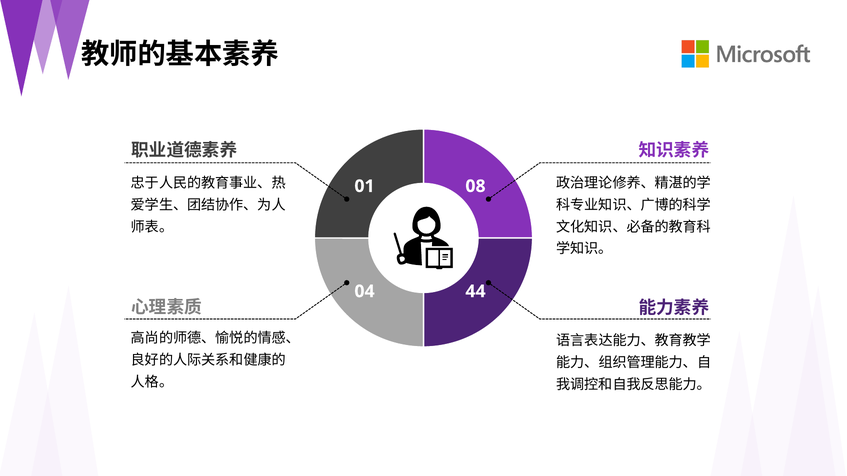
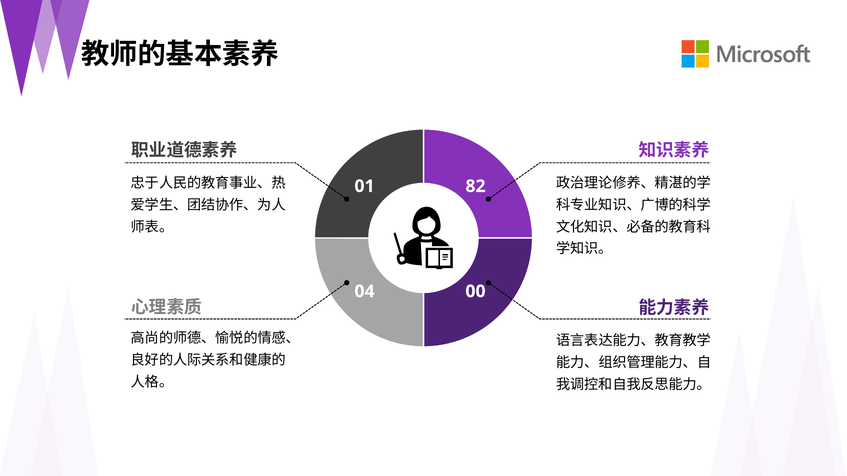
08: 08 -> 82 (475, 186)
44: 44 -> 00 (475, 292)
